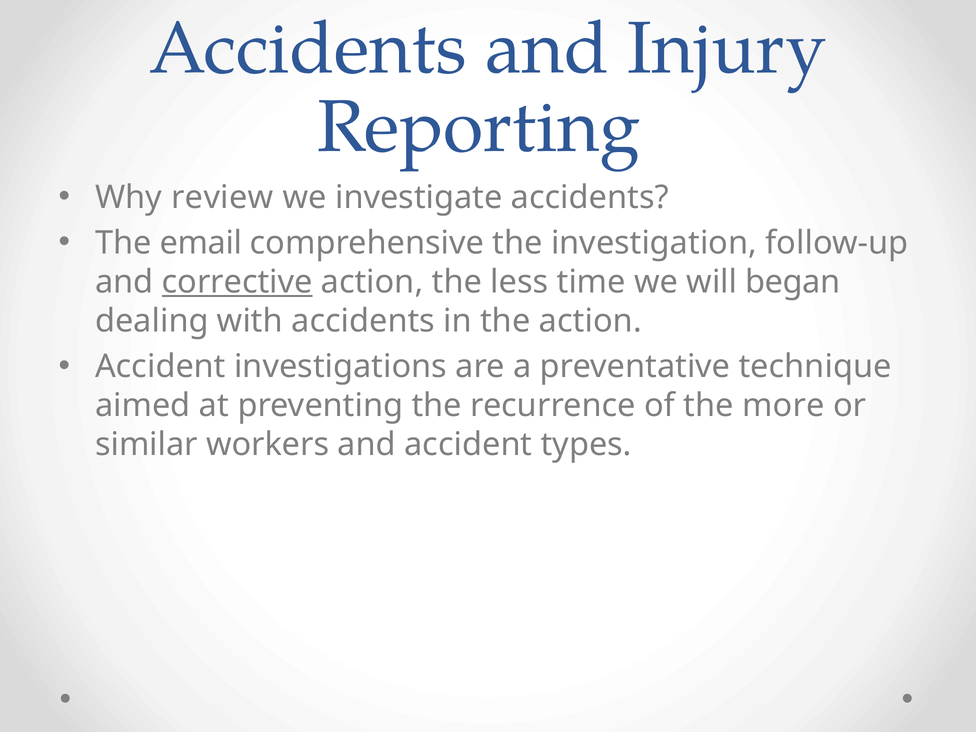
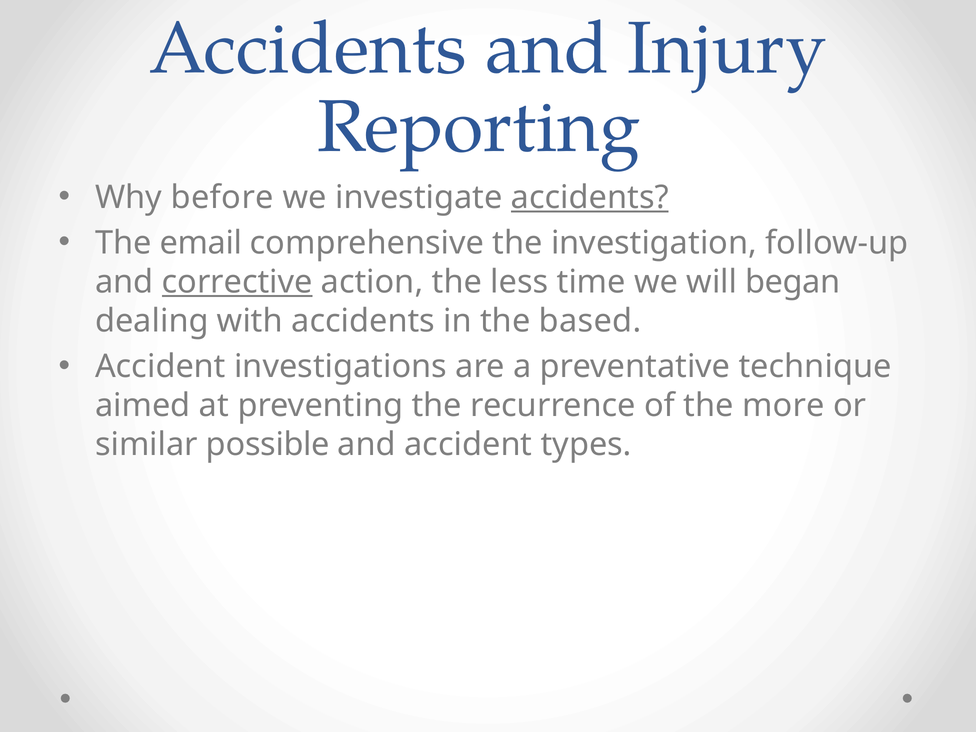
review: review -> before (222, 197)
accidents underline: none -> present (590, 197)
the action: action -> based (590, 321)
workers: workers -> possible (268, 445)
